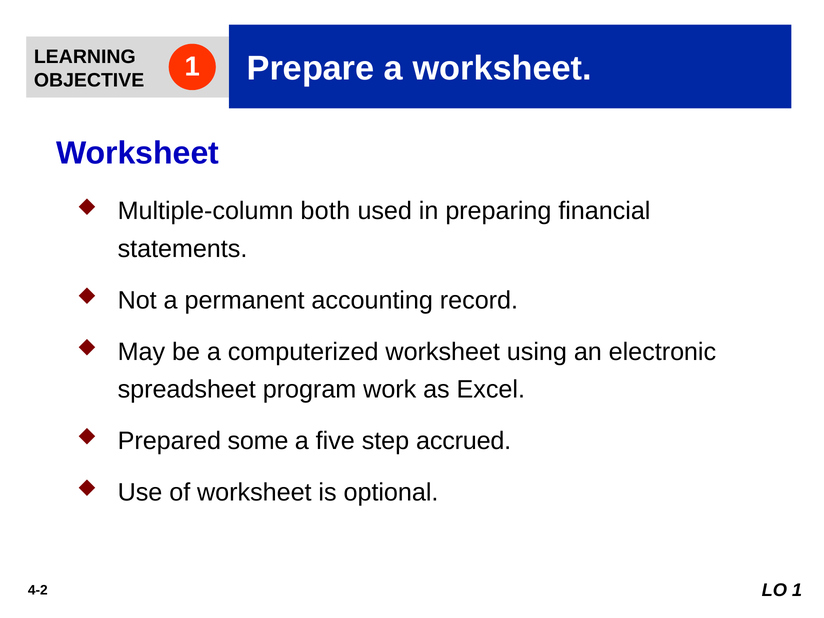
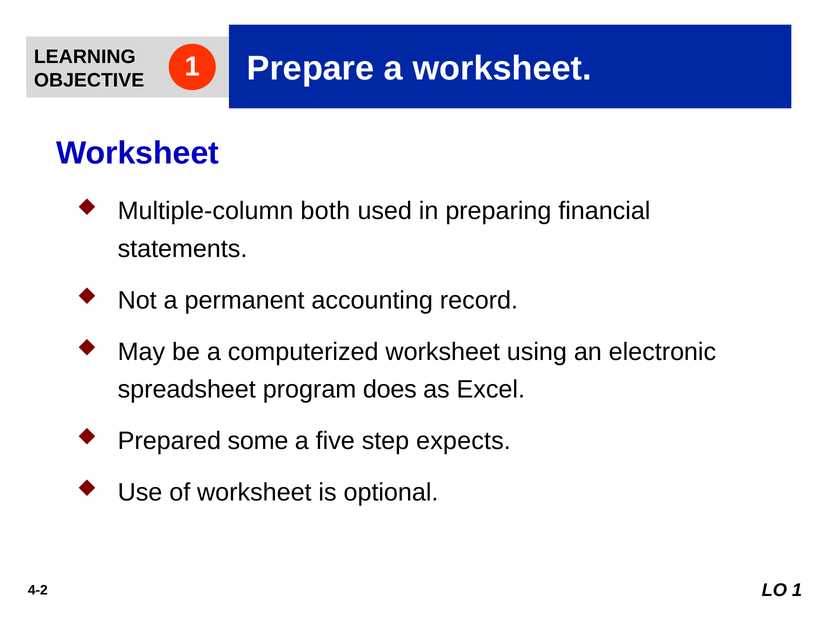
work: work -> does (390, 389)
accrued: accrued -> expects (463, 441)
